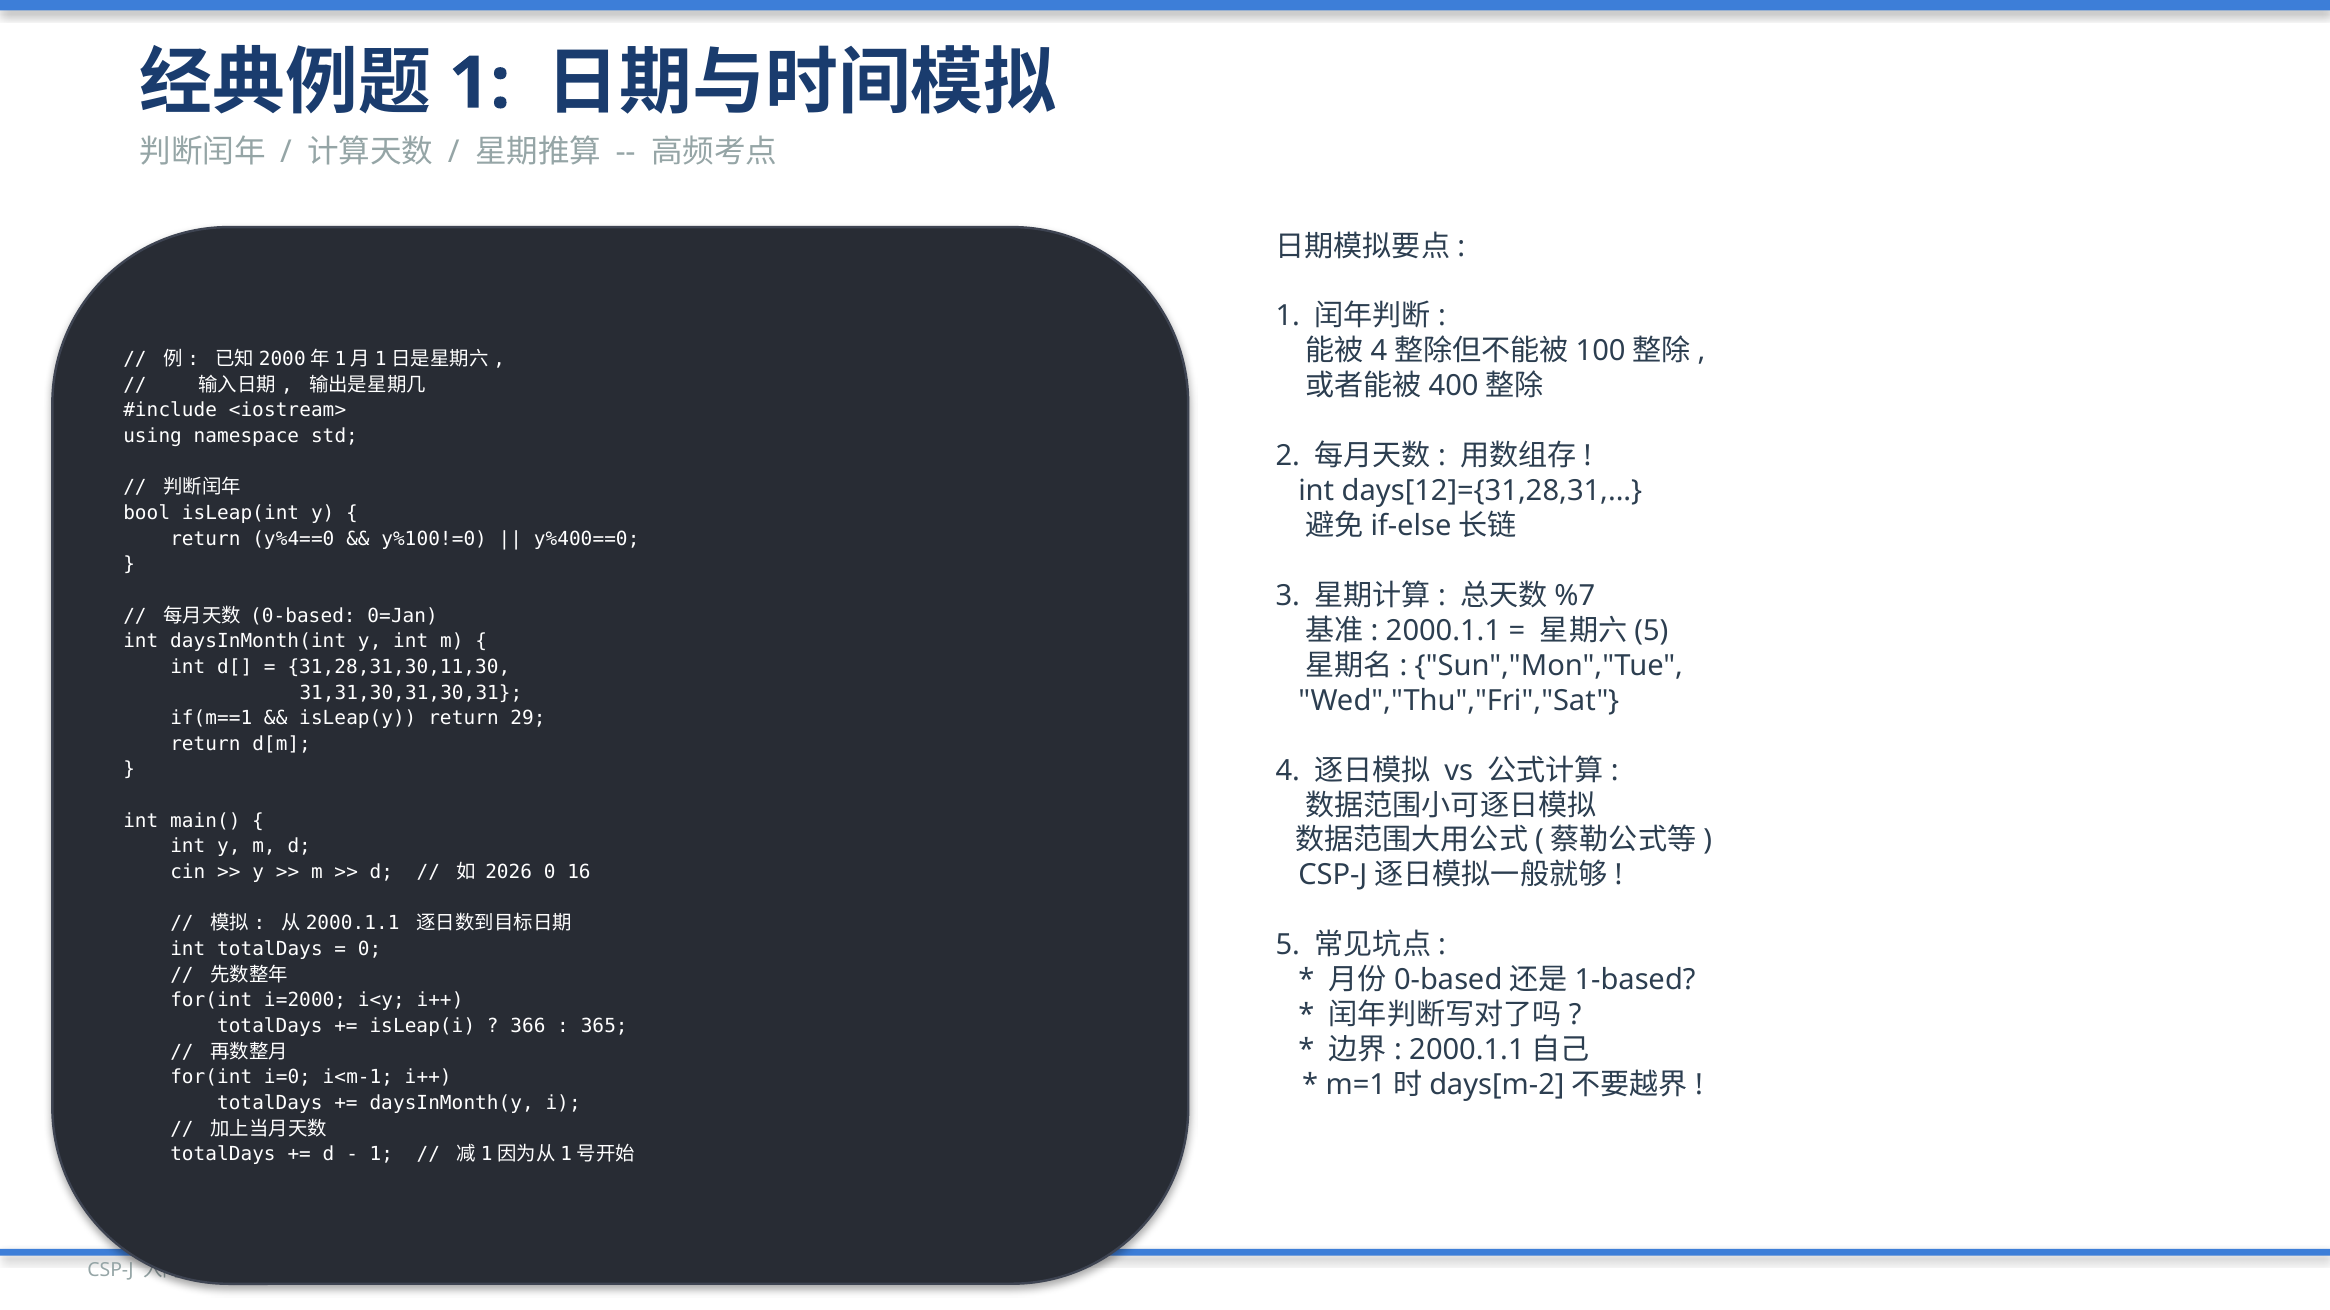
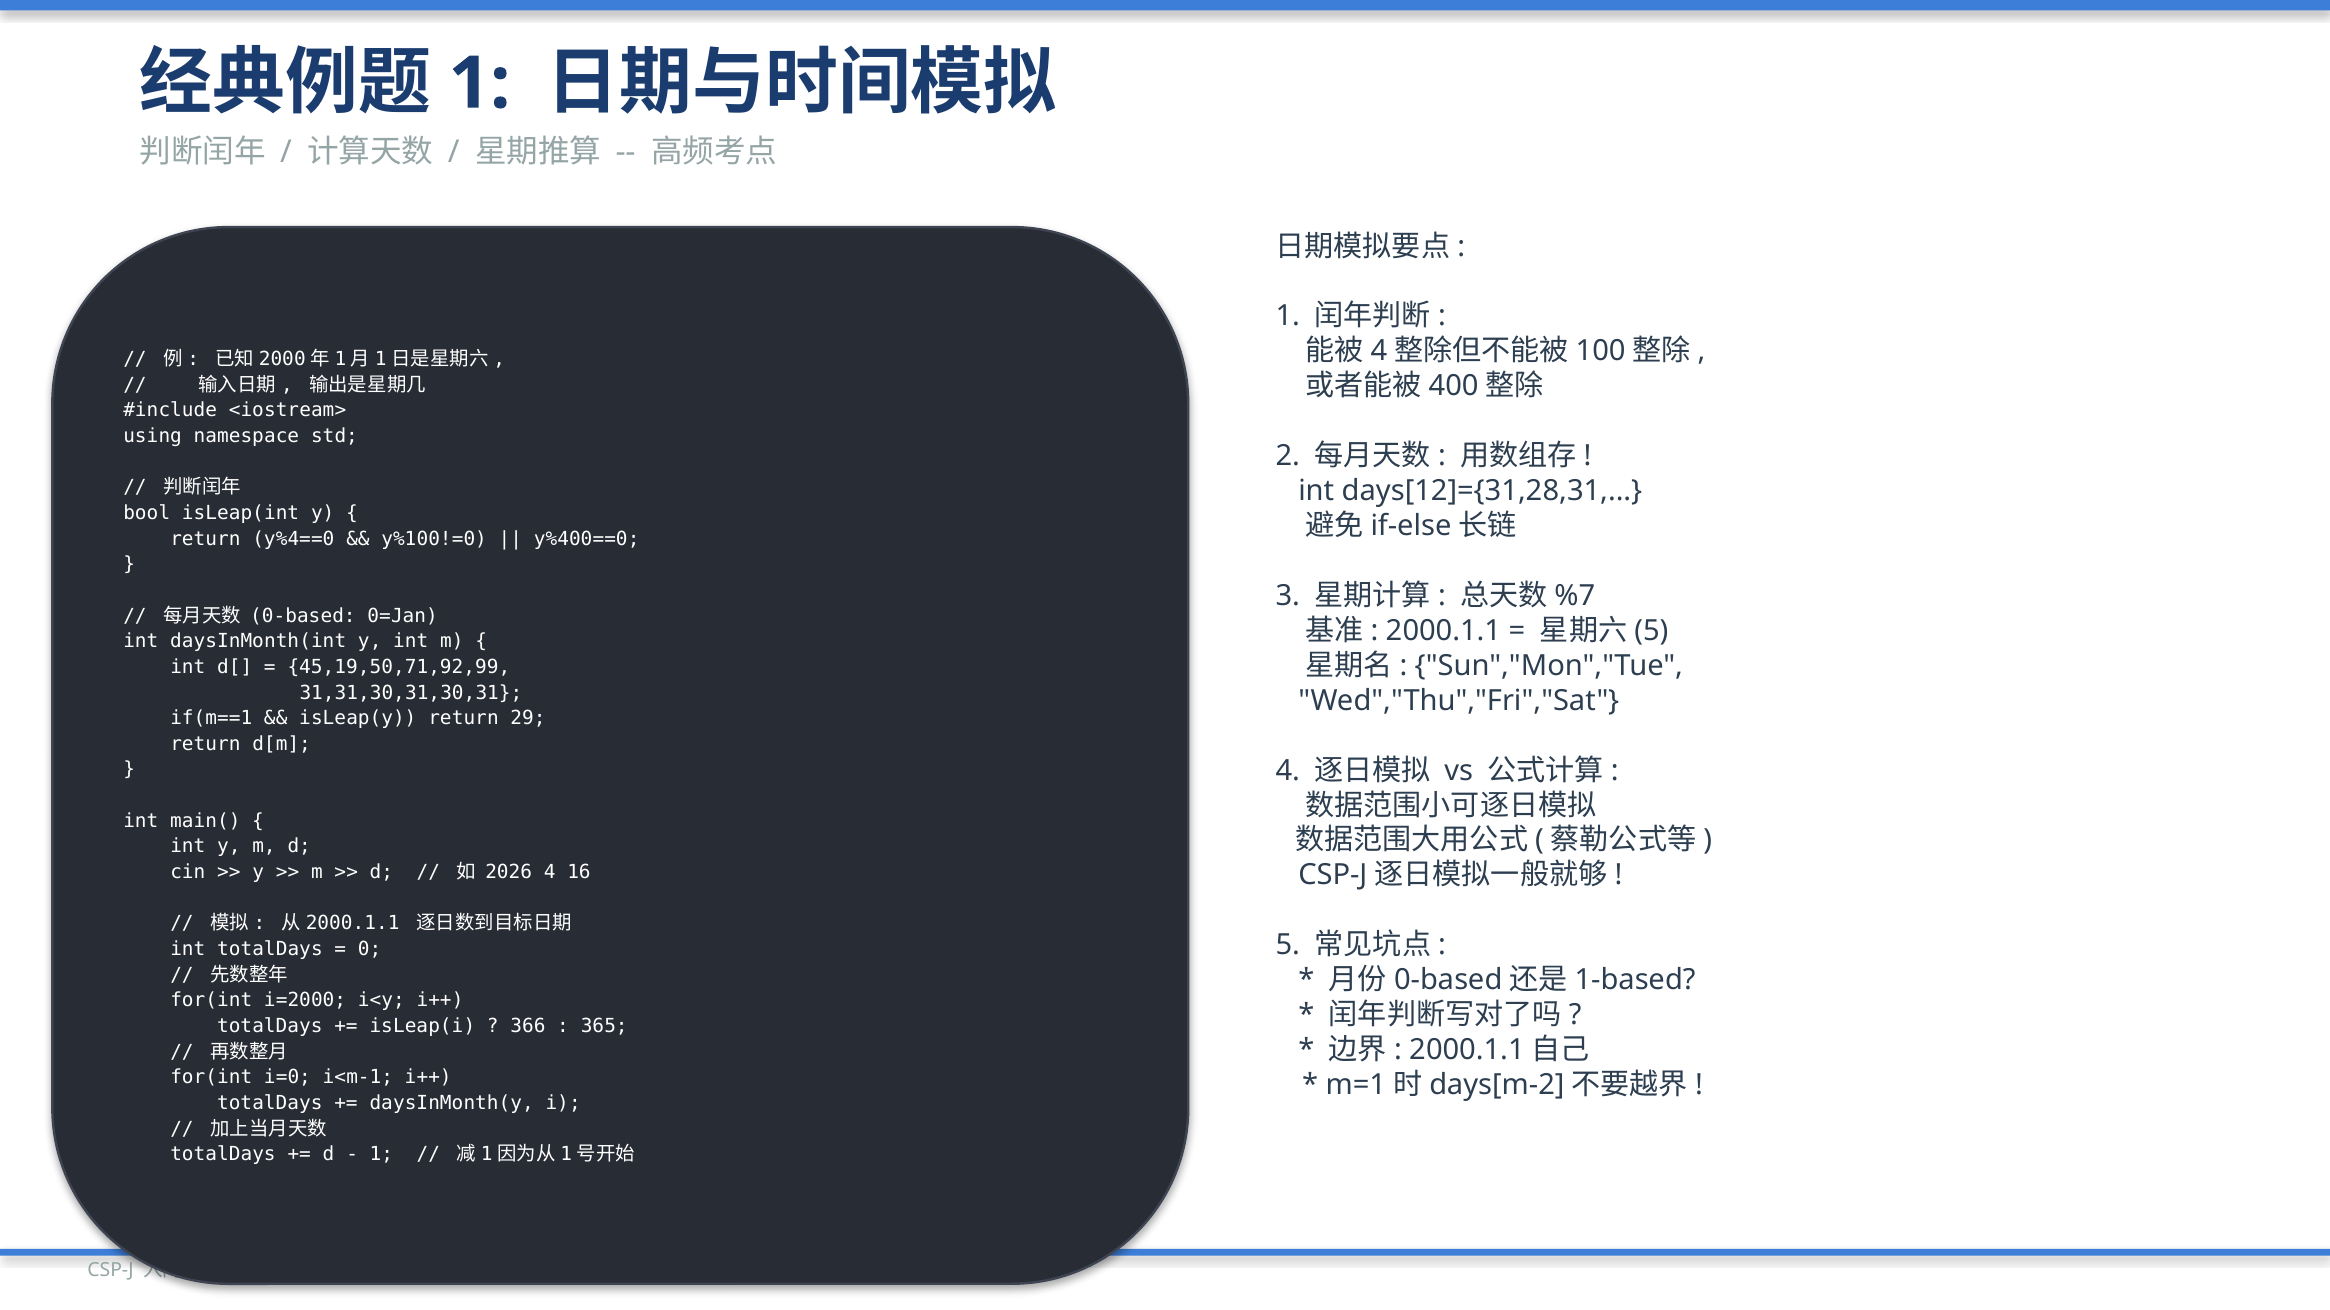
31,28,31,30,11,30: 31,28,31,30,11,30 -> 45,19,50,71,92,99 (399, 667)
2026 0: 0 -> 4 (550, 873)
